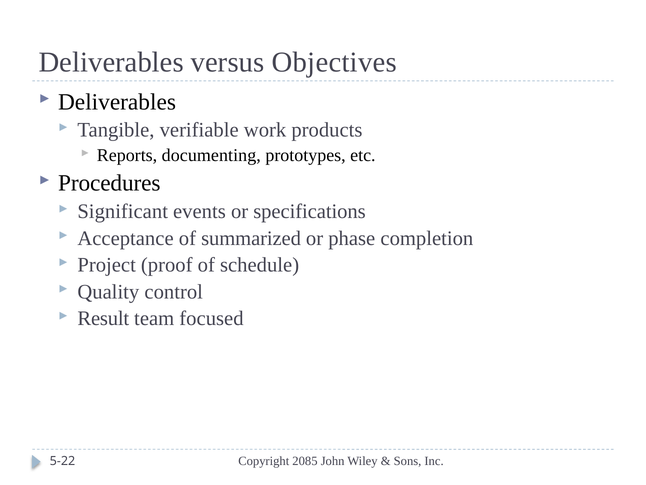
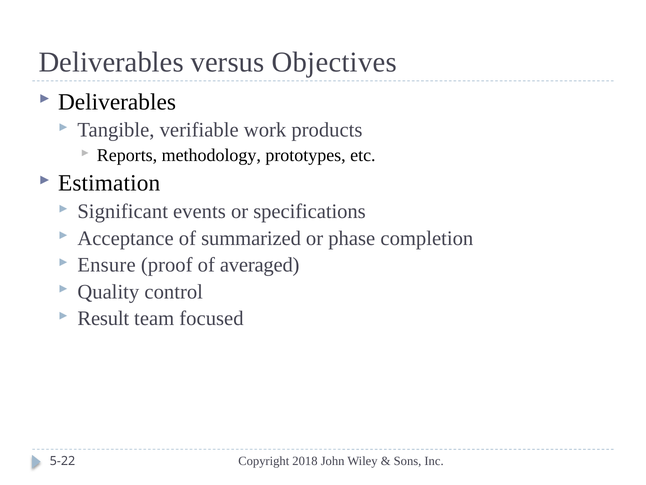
documenting: documenting -> methodology (211, 155)
Procedures: Procedures -> Estimation (109, 183)
Project: Project -> Ensure (107, 265)
schedule: schedule -> averaged (260, 265)
2085: 2085 -> 2018 (305, 461)
